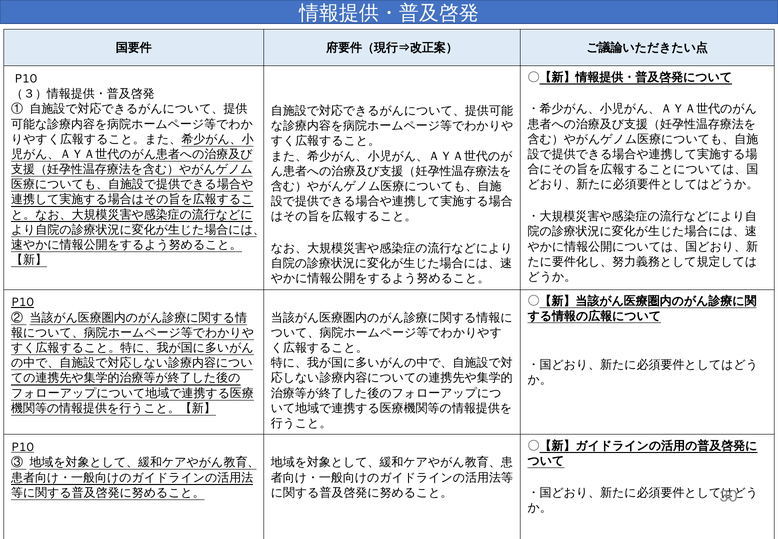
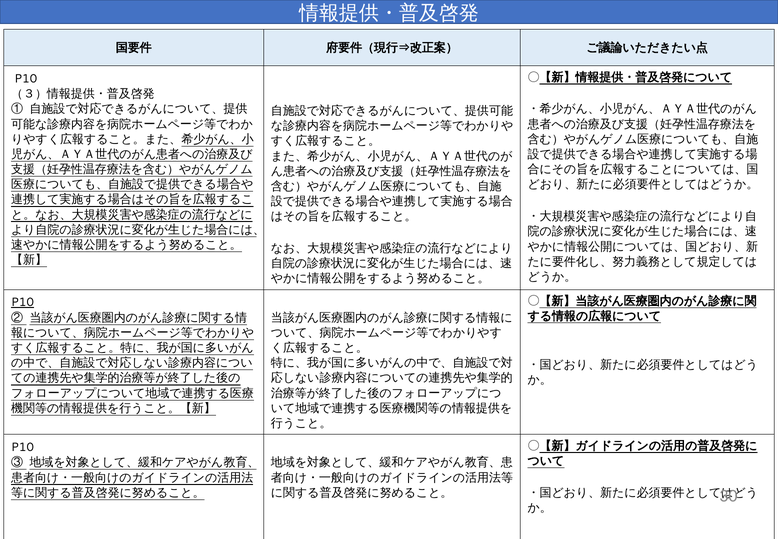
P10 underline: present -> none (23, 447)
